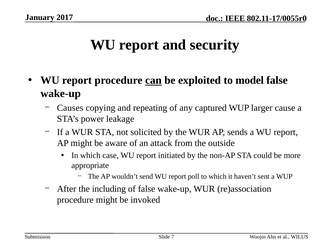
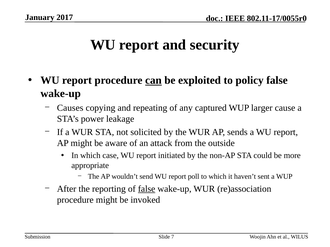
model: model -> policy (250, 81)
including: including -> reporting (109, 189)
false underline: none -> present (147, 189)
